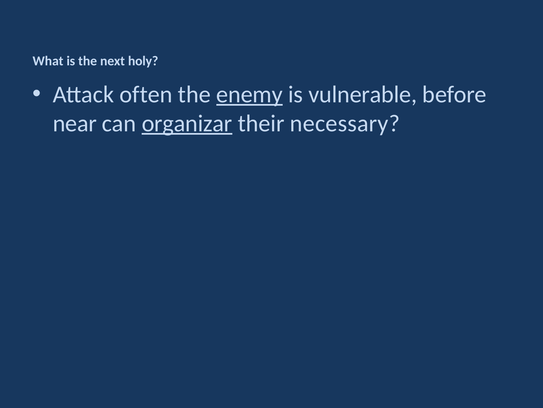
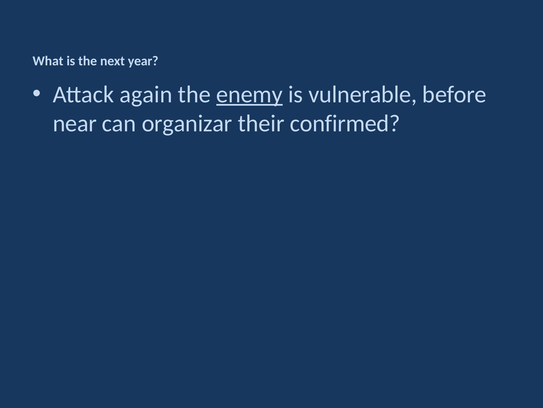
holy: holy -> year (143, 61)
often: often -> again (146, 94)
organizar underline: present -> none (187, 123)
necessary: necessary -> confirmed (345, 123)
